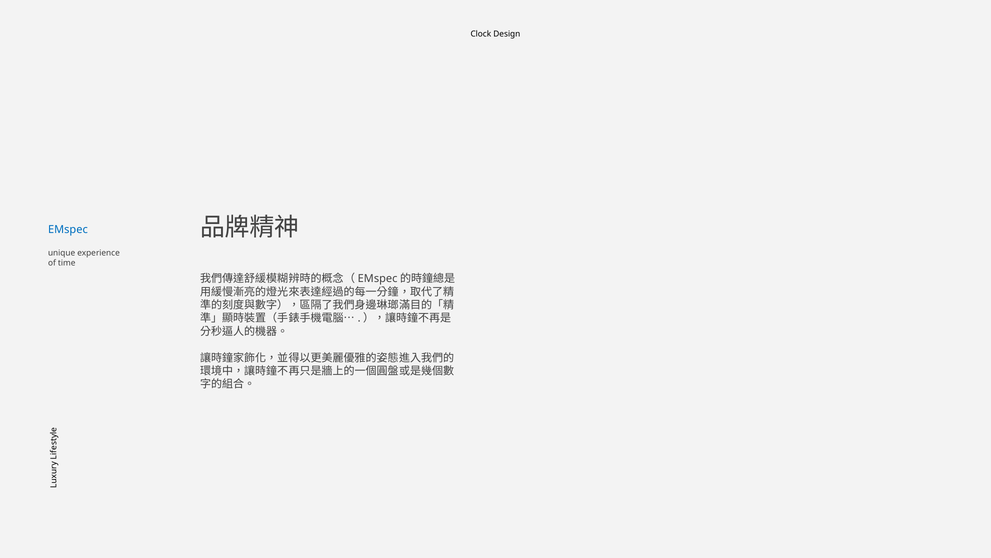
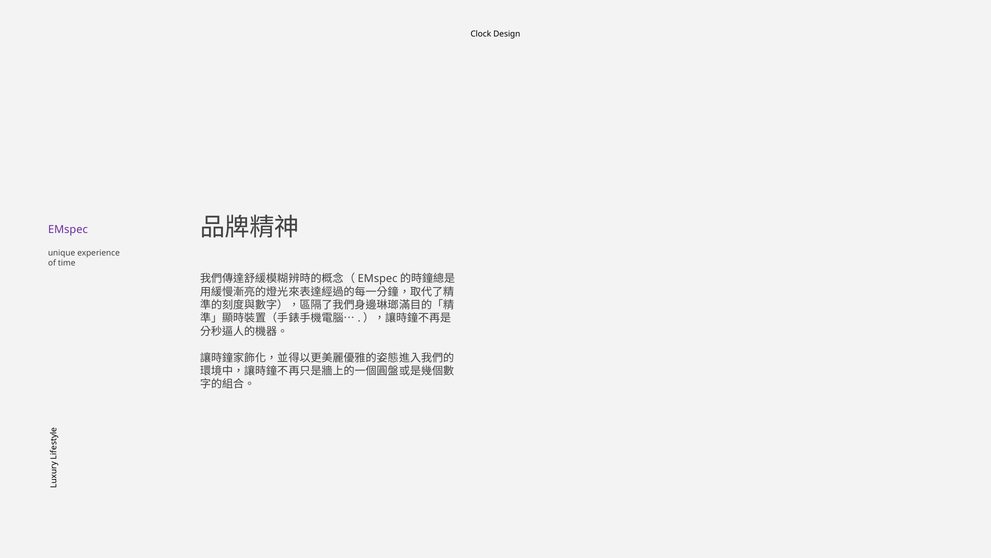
EMspec colour: blue -> purple (68, 229)
